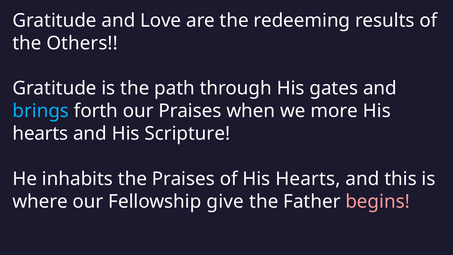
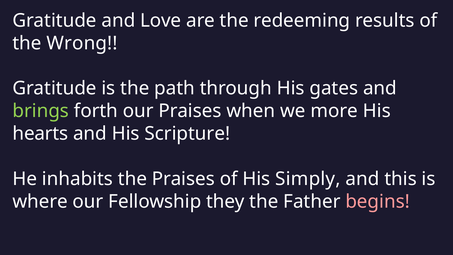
Others: Others -> Wrong (82, 43)
brings colour: light blue -> light green (41, 111)
of His Hearts: Hearts -> Simply (308, 179)
give: give -> they (225, 202)
